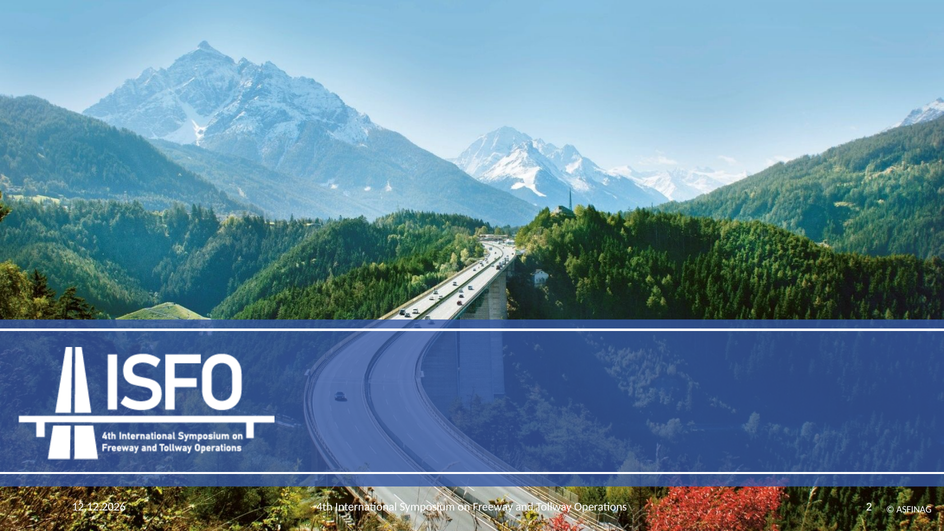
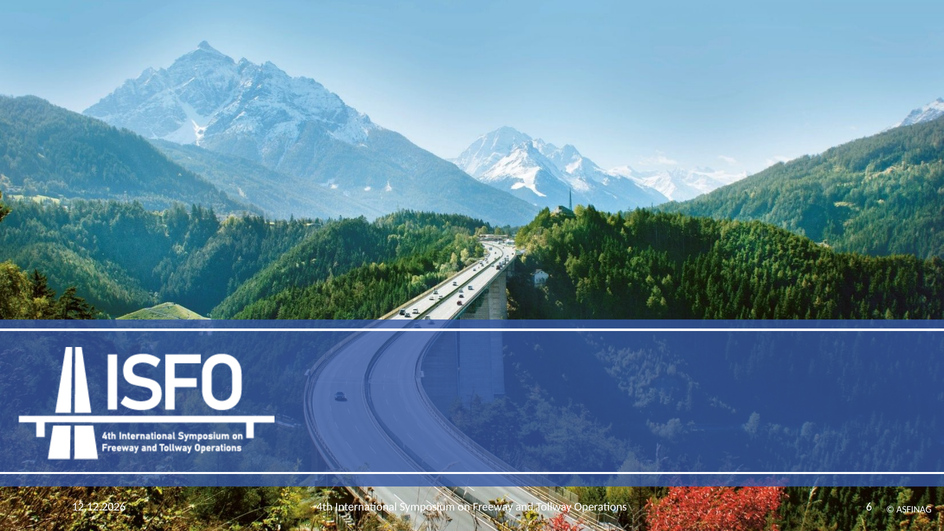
2: 2 -> 6 (869, 507)
